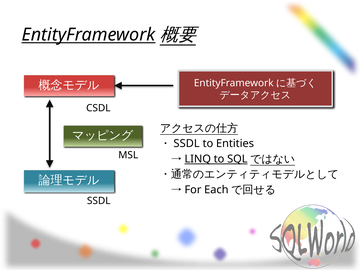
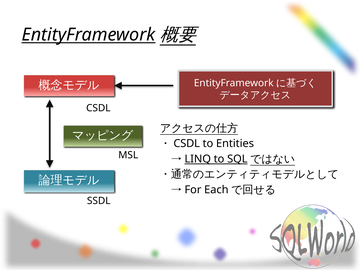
SSDL: SSDL -> CSDL (187, 144)
